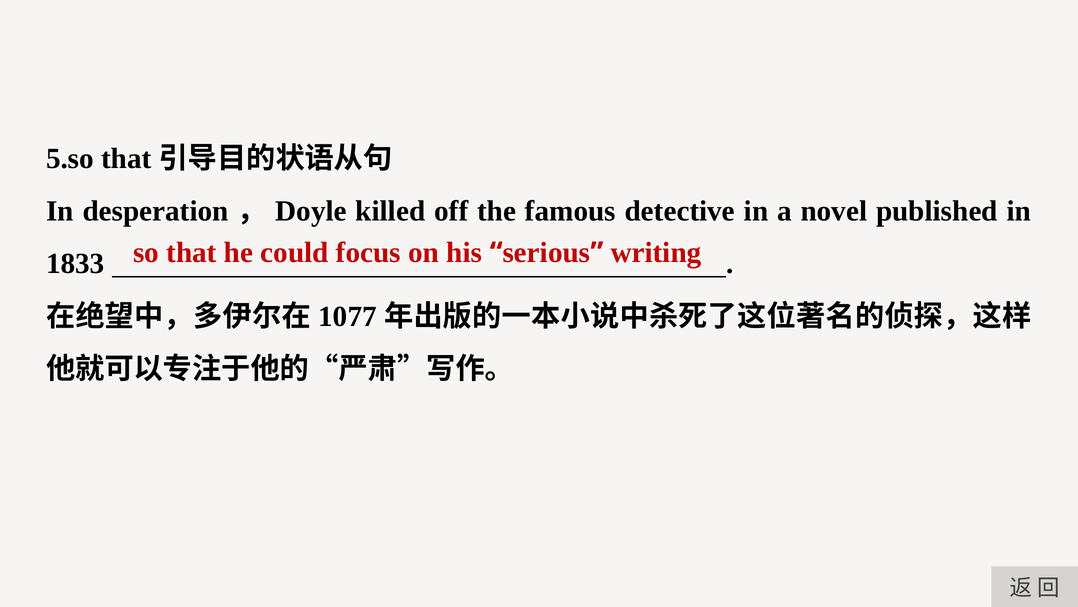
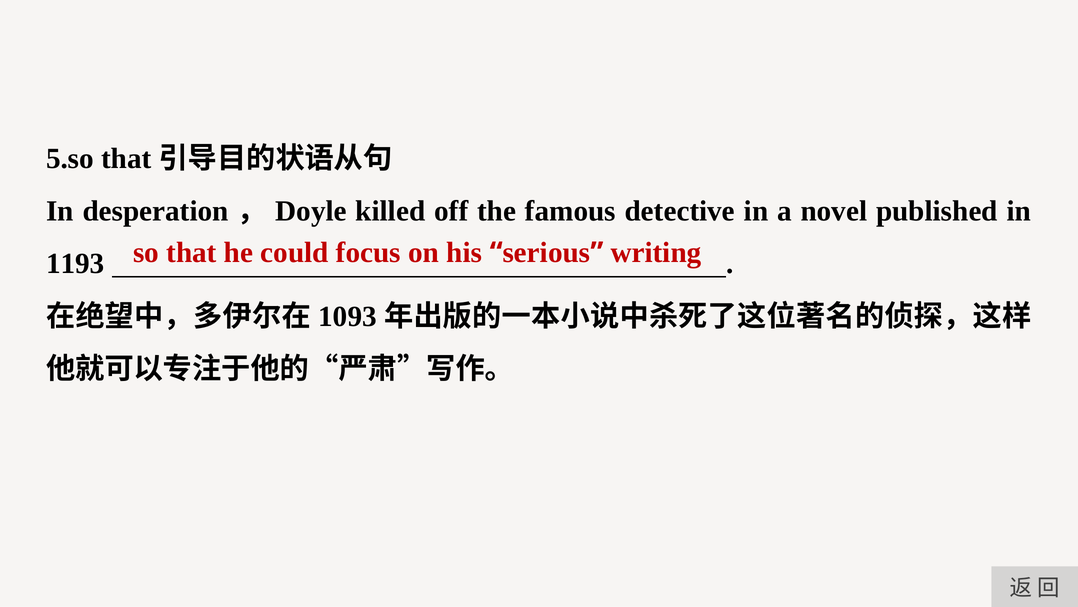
1833: 1833 -> 1193 (75, 264)
1077: 1077 -> 1093 (348, 316)
